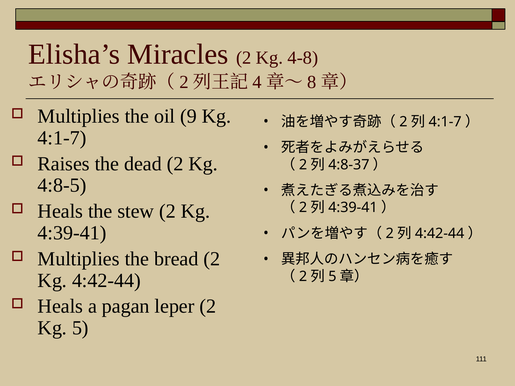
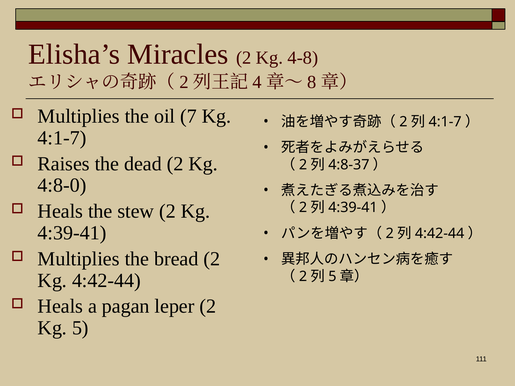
9: 9 -> 7 (188, 116)
4:8-5: 4:8-5 -> 4:8-0 (62, 185)
